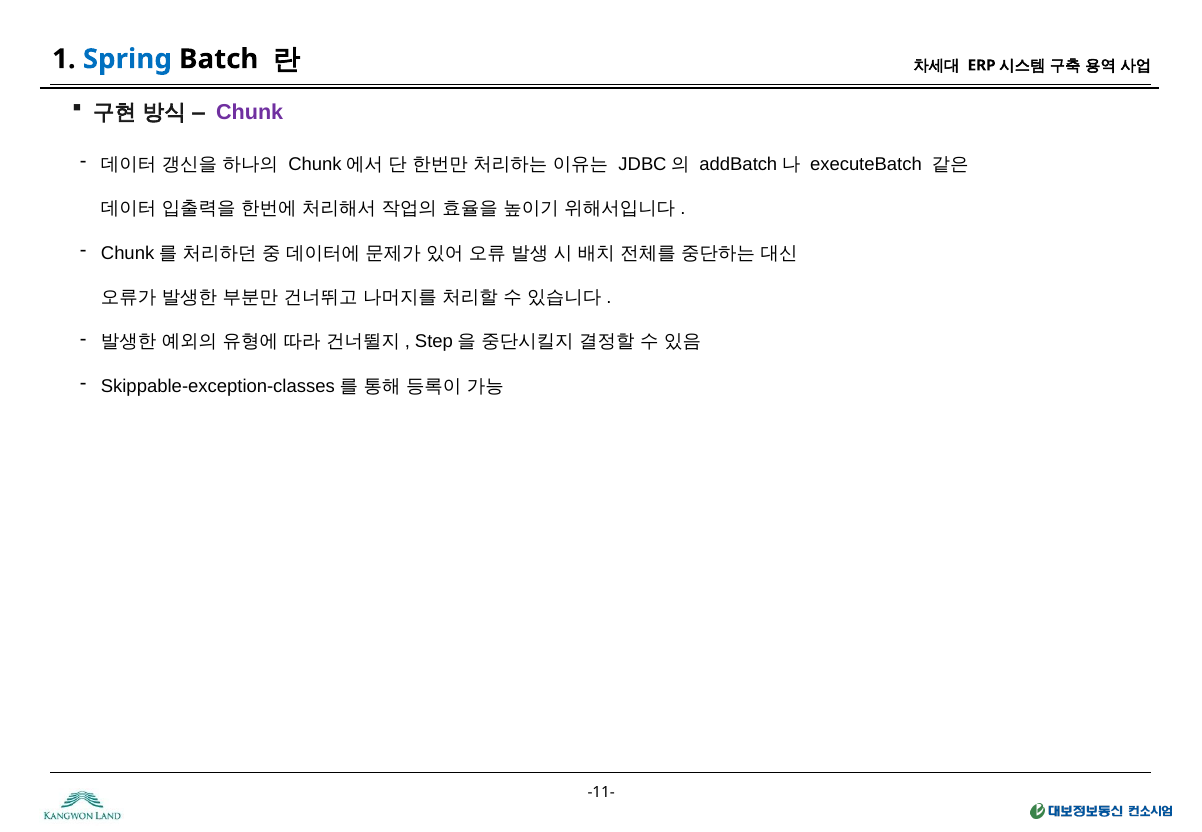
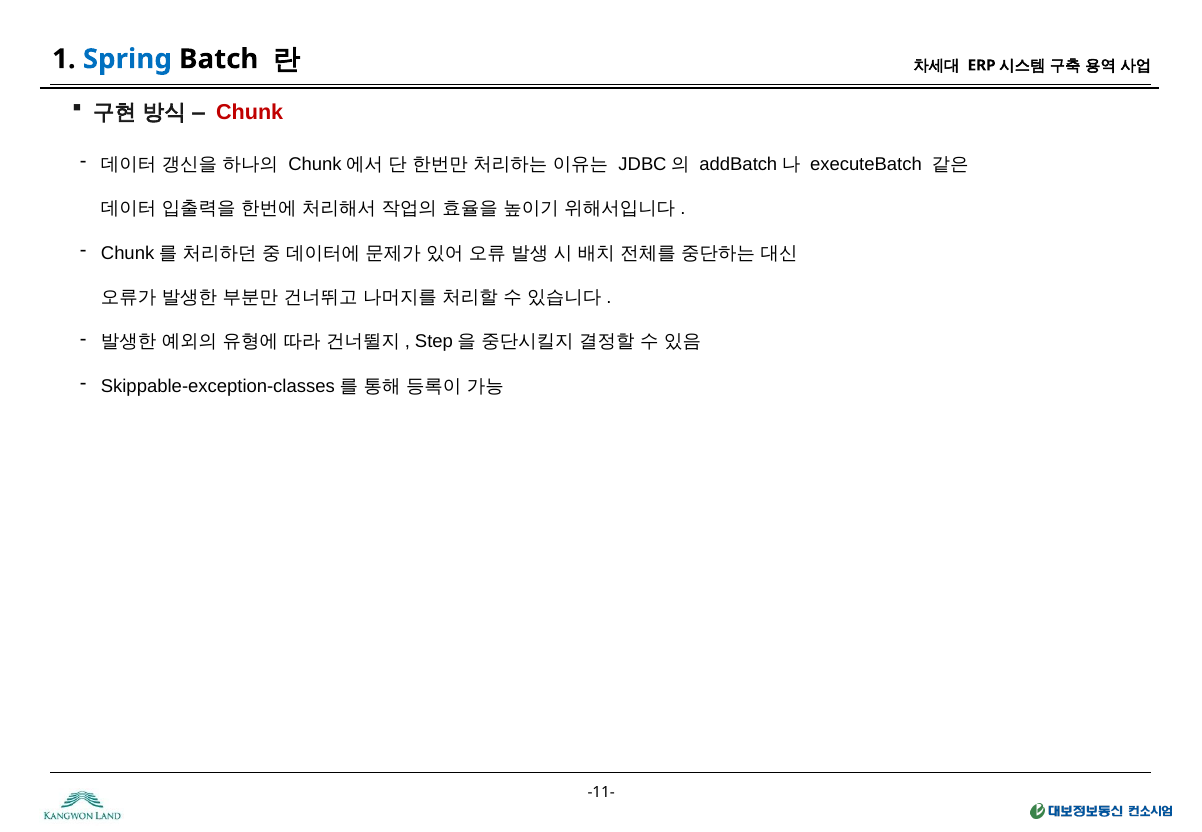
Chunk colour: purple -> red (250, 112)
